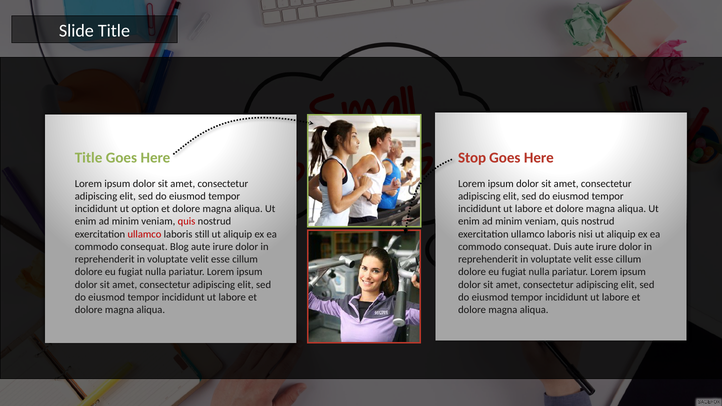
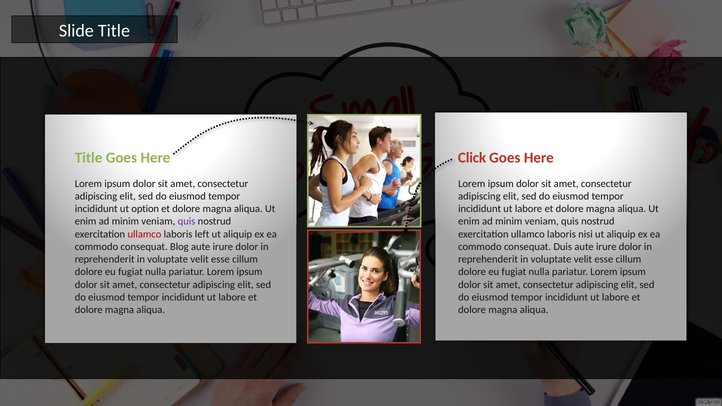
Stop: Stop -> Click (472, 158)
quis colour: red -> purple (187, 222)
still: still -> left (202, 234)
